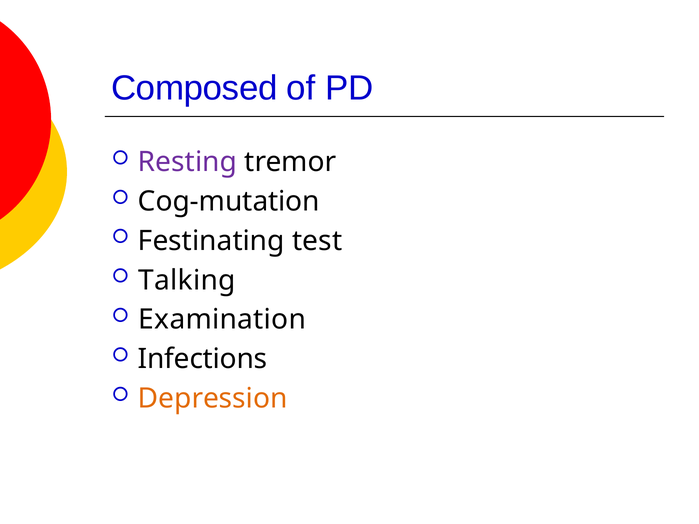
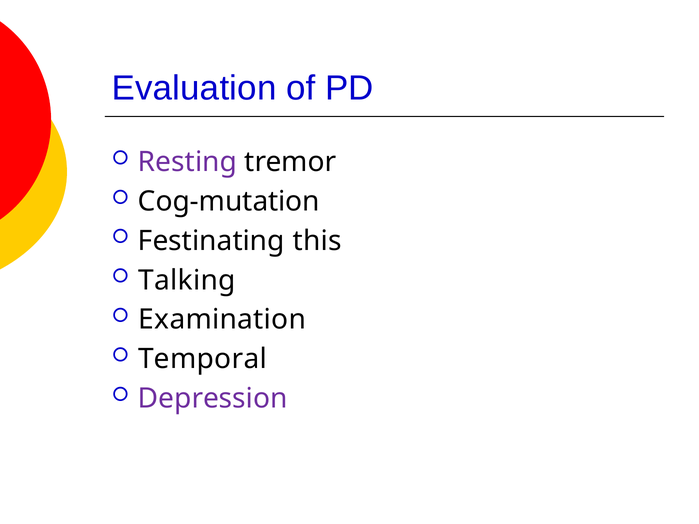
Composed: Composed -> Evaluation (194, 88)
test: test -> this (317, 241)
Infections: Infections -> Temporal (202, 359)
Depression colour: orange -> purple (213, 399)
